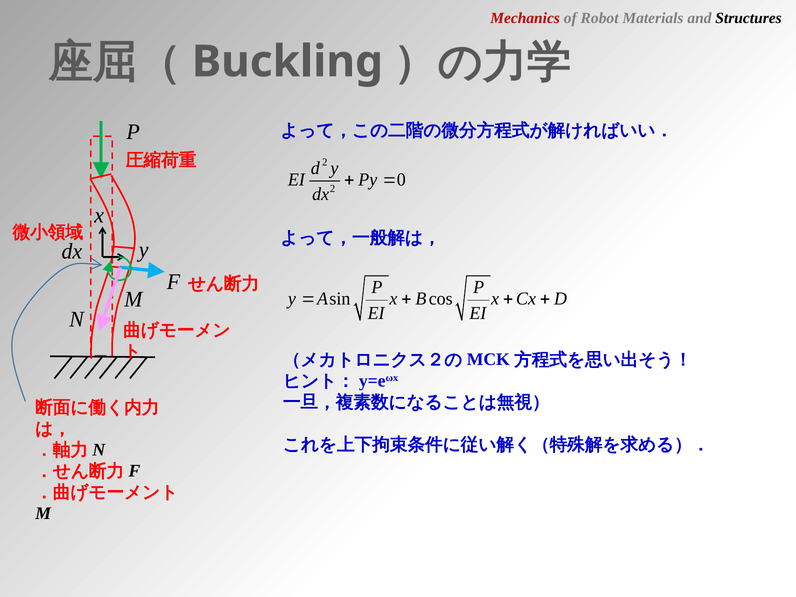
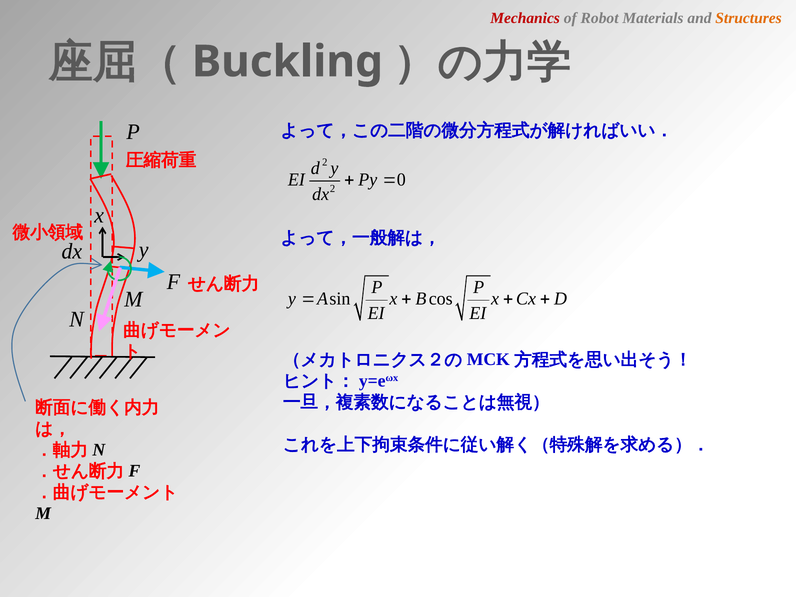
Structures colour: black -> orange (749, 18)
